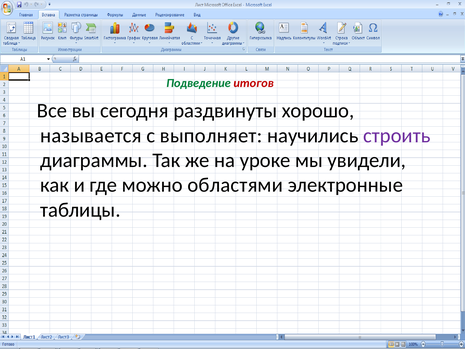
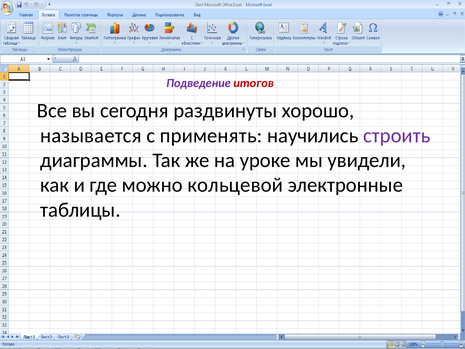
Подведение colour: green -> purple (199, 83)
выполняет: выполняет -> применять (211, 135)
областями: областями -> кольцевой (235, 185)
